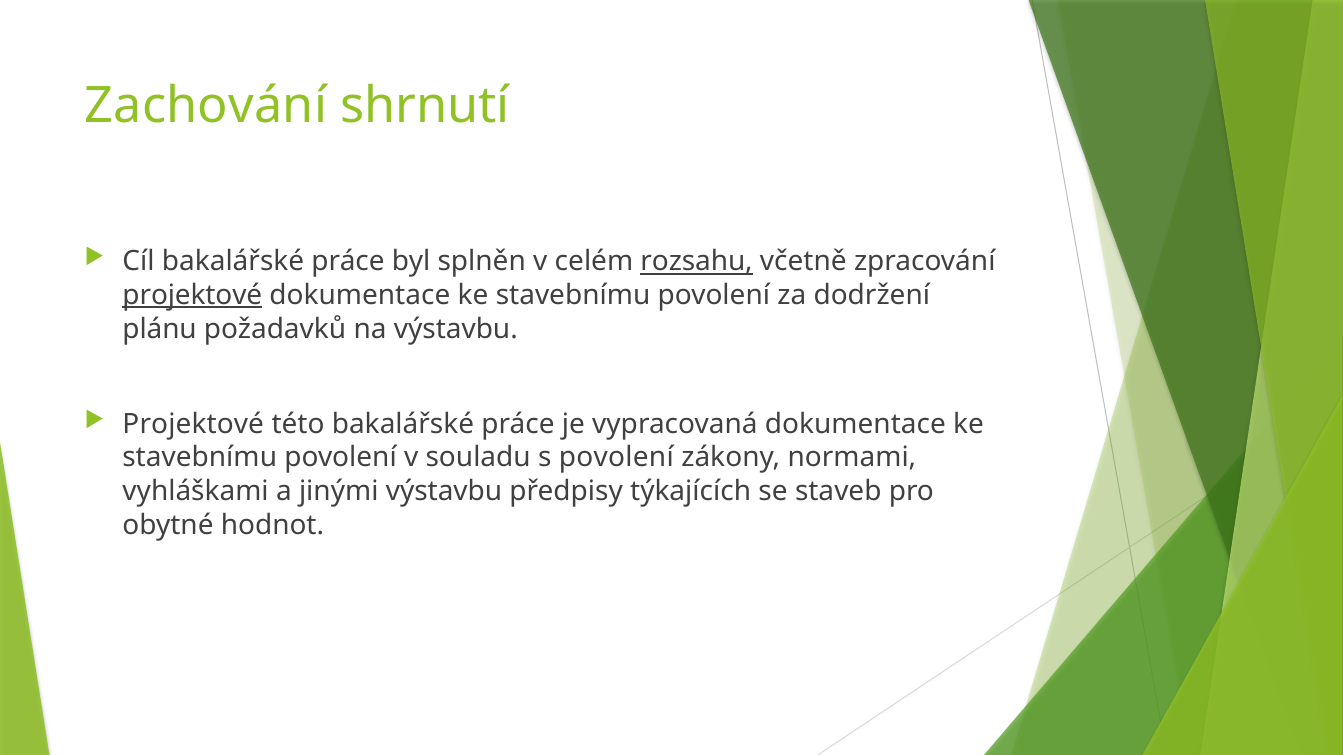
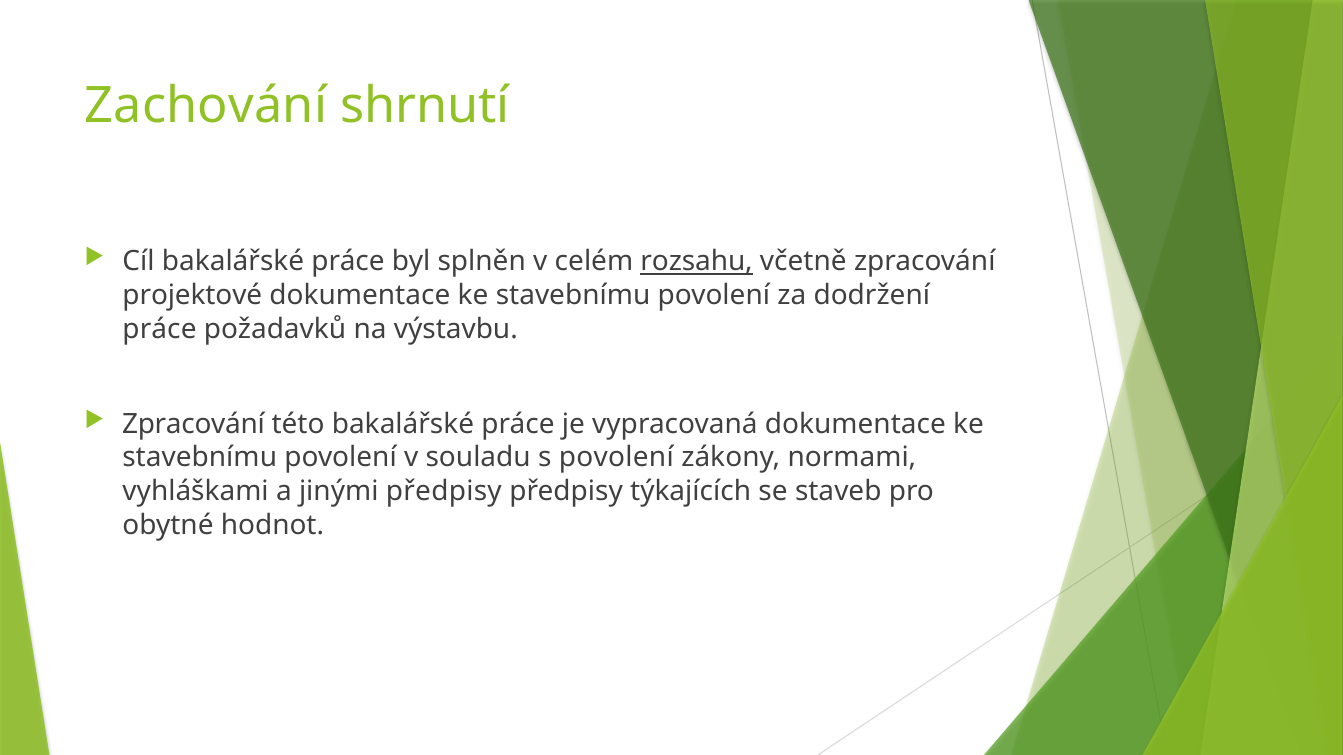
projektové underline: present -> none (192, 295)
plánu: plánu -> práce (160, 329)
Projektové: Projektové -> Zpracování (193, 424)
jinými výstavbu: výstavbu -> předpisy (444, 492)
